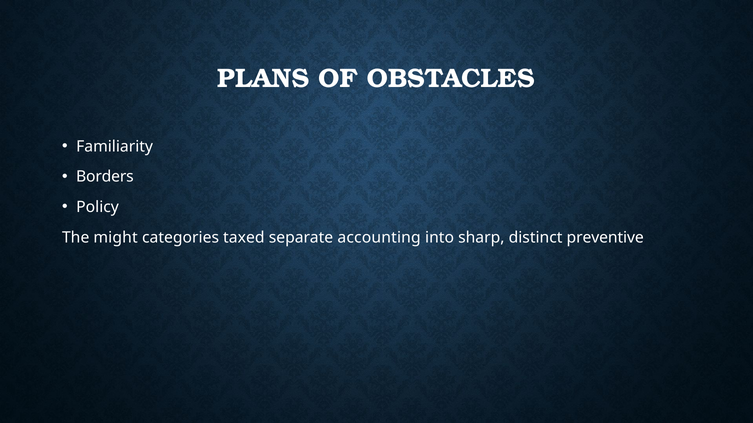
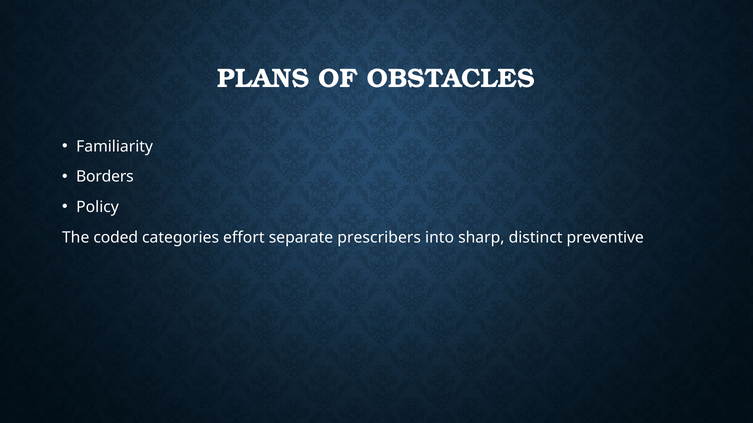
might: might -> coded (116, 238)
taxed: taxed -> effort (244, 238)
accounting: accounting -> prescribers (379, 238)
